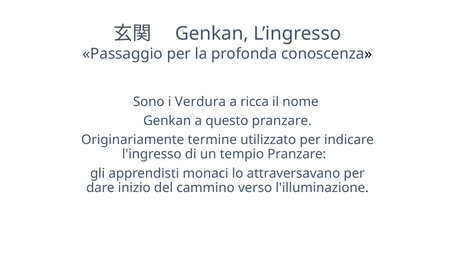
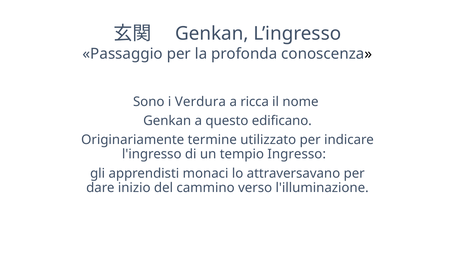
questo pranzare: pranzare -> edificano (282, 121)
tempio Pranzare: Pranzare -> Ingresso (297, 154)
